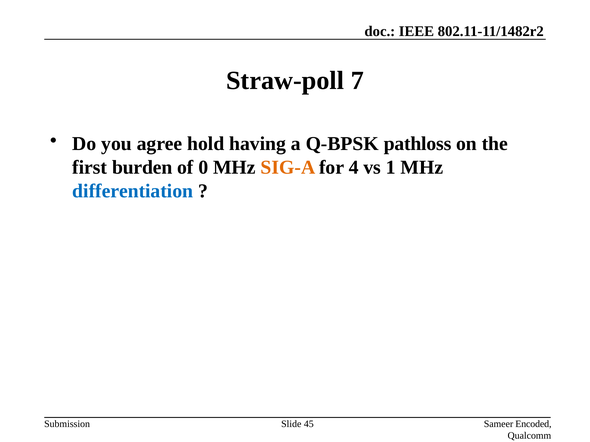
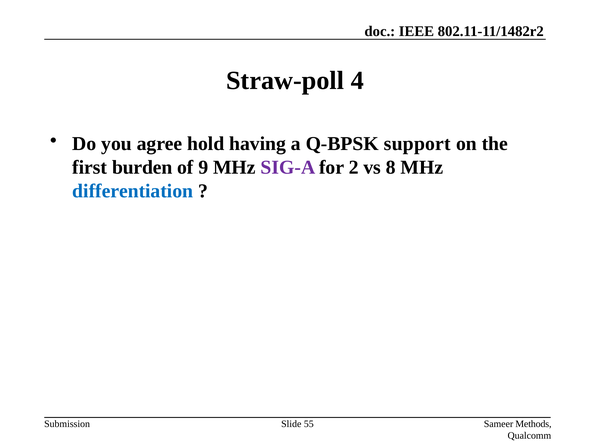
7: 7 -> 4 (357, 80)
pathloss: pathloss -> support (417, 144)
0: 0 -> 9 (203, 168)
SIG-A colour: orange -> purple (288, 168)
4: 4 -> 2 (354, 168)
1: 1 -> 8 (391, 168)
45: 45 -> 55 (309, 424)
Encoded: Encoded -> Methods (533, 424)
